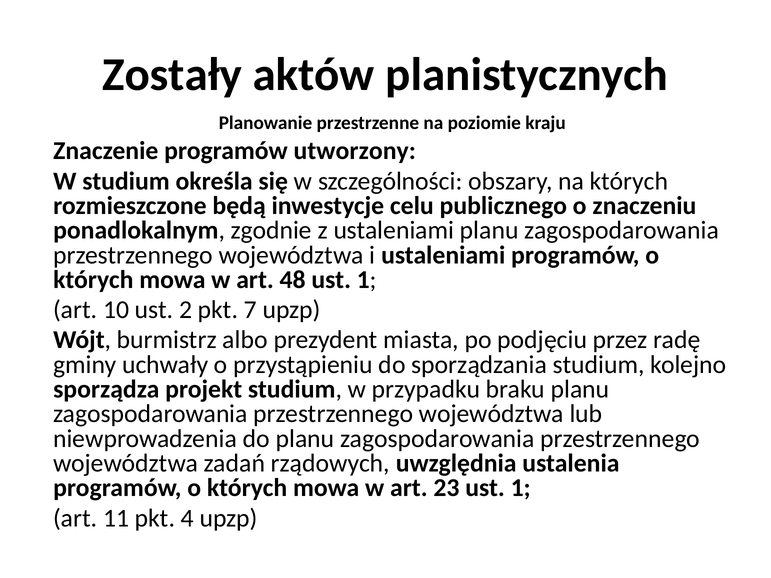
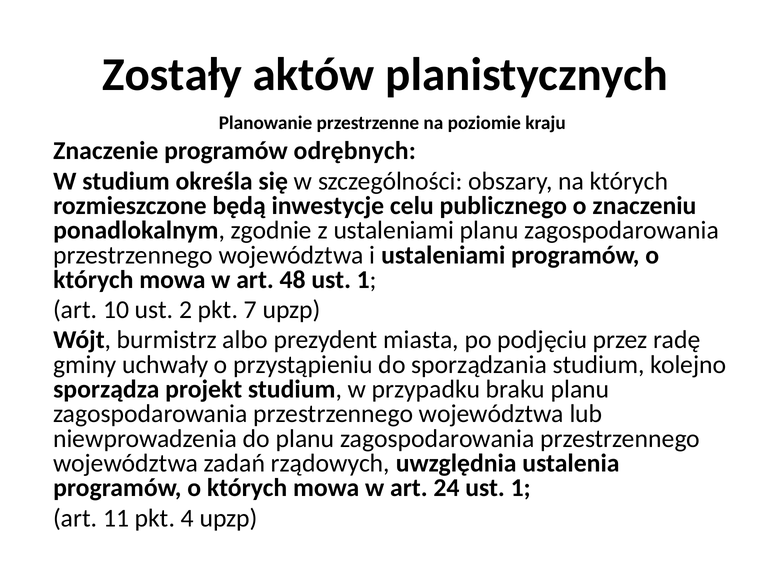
utworzony: utworzony -> odrębnych (355, 151)
23: 23 -> 24 (446, 488)
